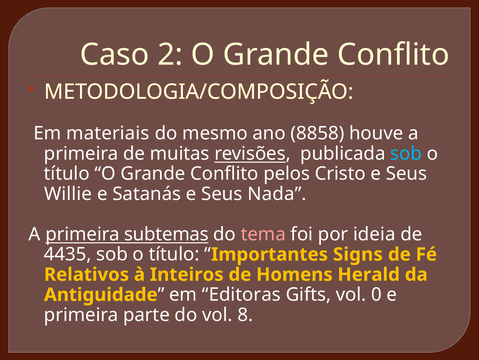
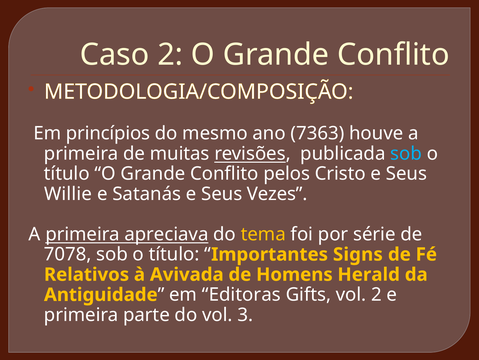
materiais: materiais -> princípios (108, 133)
8858: 8858 -> 7363 (317, 133)
Nada: Nada -> Vezes (277, 194)
subtemas: subtemas -> apreciava (166, 234)
tema colour: pink -> yellow (263, 234)
ideia: ideia -> série (374, 234)
4435: 4435 -> 7078 (68, 254)
Inteiros: Inteiros -> Avivada (187, 274)
vol 0: 0 -> 2 (377, 294)
8: 8 -> 3 (245, 314)
